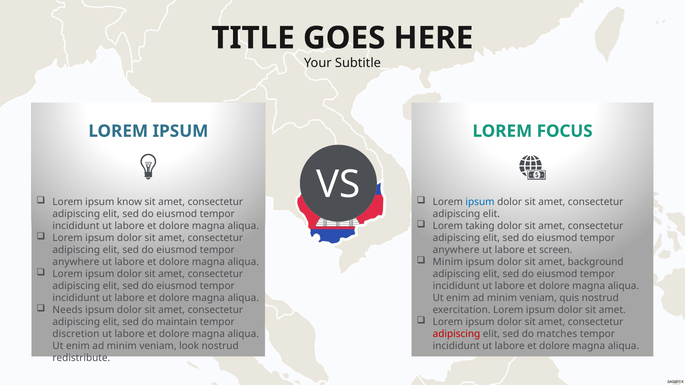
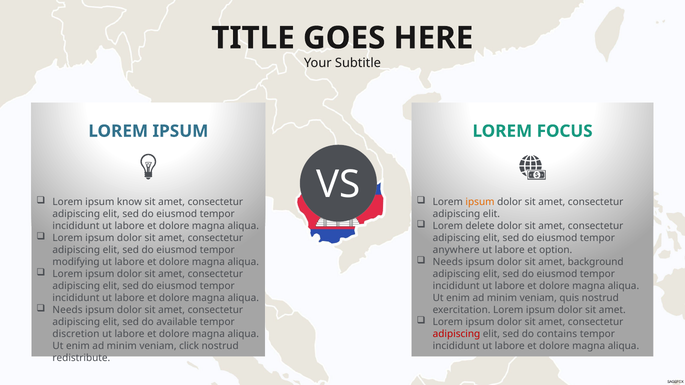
ipsum colour: blue -> orange (480, 202)
taking: taking -> delete (480, 226)
screen: screen -> option (556, 250)
Minim: Minim -> Needs (448, 262)
anywhere: anywhere -> modifying (76, 262)
maintain: maintain -> available (177, 322)
matches: matches -> contains (557, 334)
look: look -> click (189, 346)
